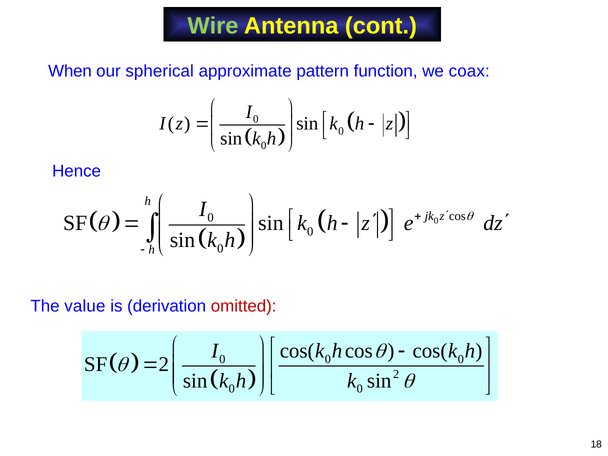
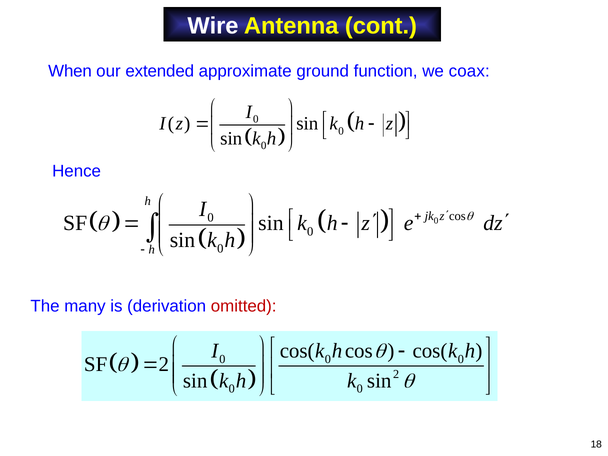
Wire colour: light green -> white (213, 26)
spherical: spherical -> extended (160, 71)
pattern: pattern -> ground (323, 71)
value: value -> many (85, 306)
